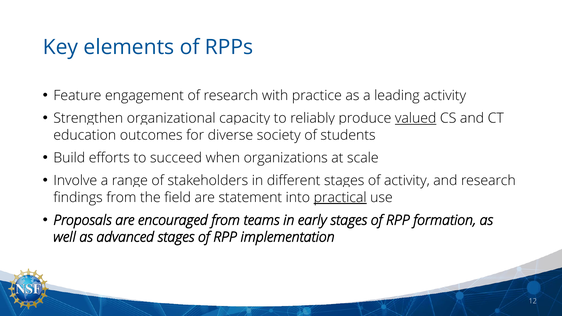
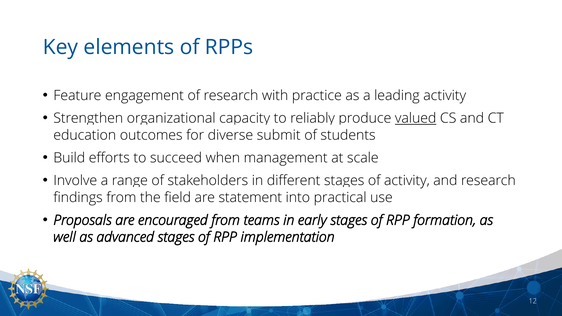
society: society -> submit (279, 135)
organizations: organizations -> management (286, 158)
practical underline: present -> none (340, 198)
